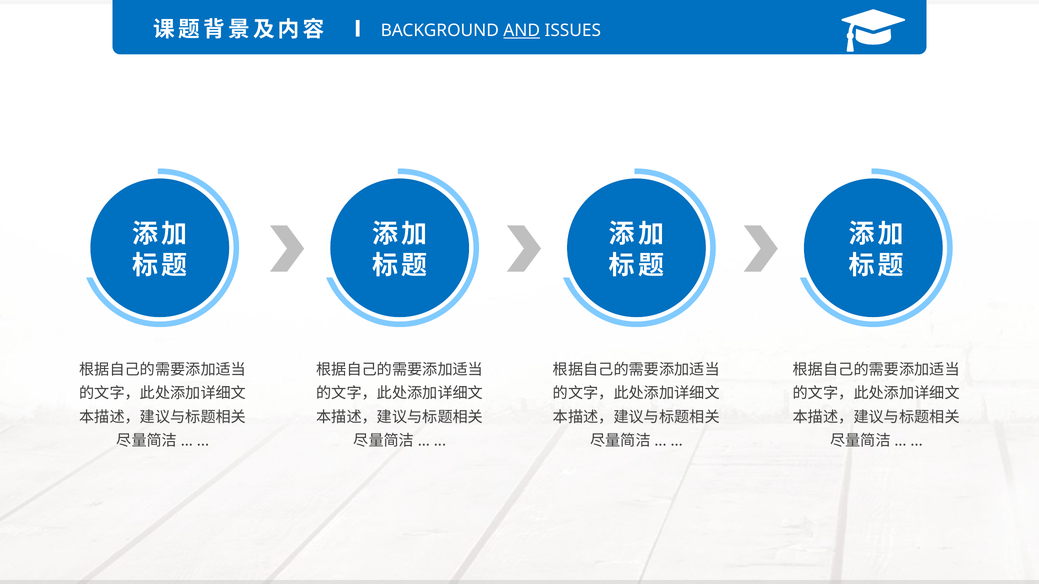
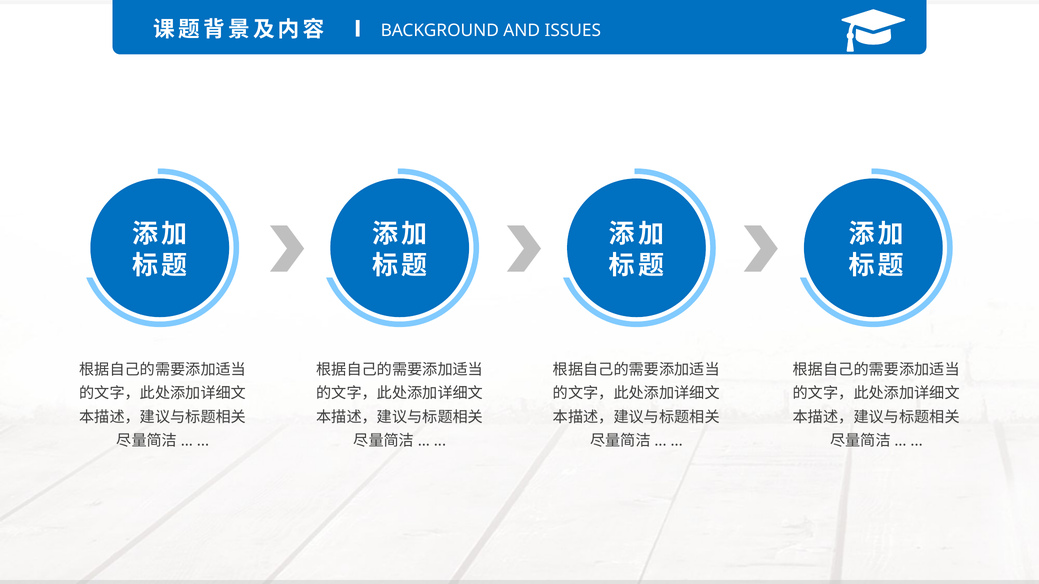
AND underline: present -> none (522, 31)
